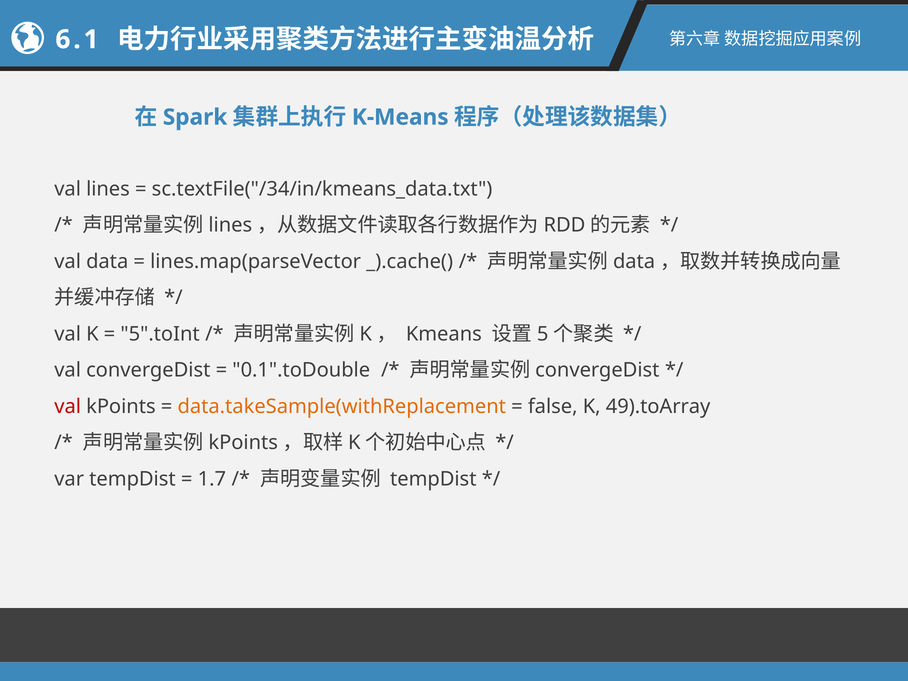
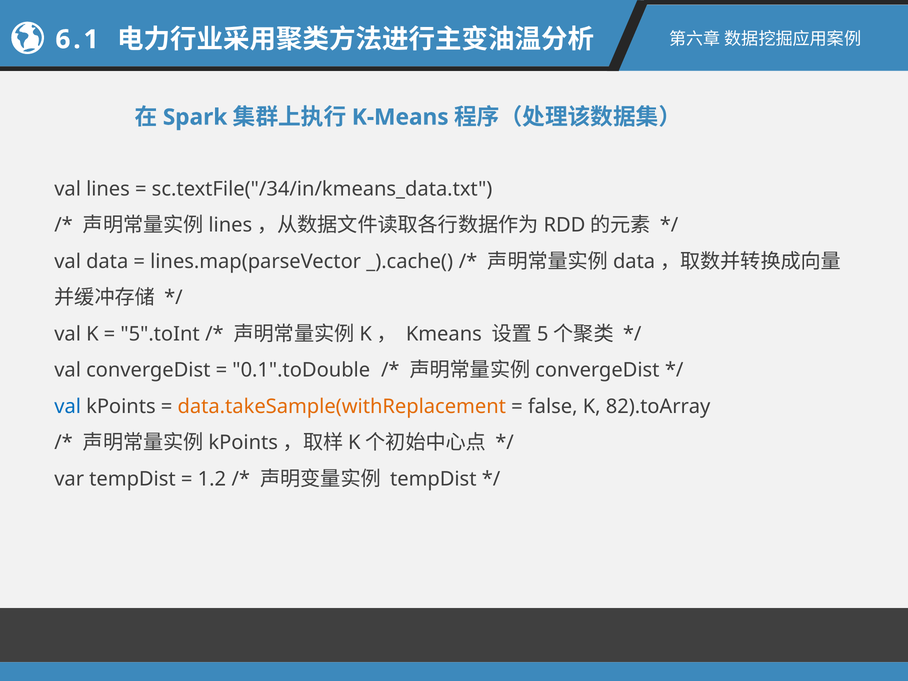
val colour: red -> blue (68, 406)
49).toArray: 49).toArray -> 82).toArray (658, 406)
1.7: 1.7 -> 1.2 (212, 479)
